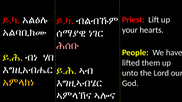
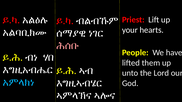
አምላክነ colour: yellow -> light blue (18, 83)
